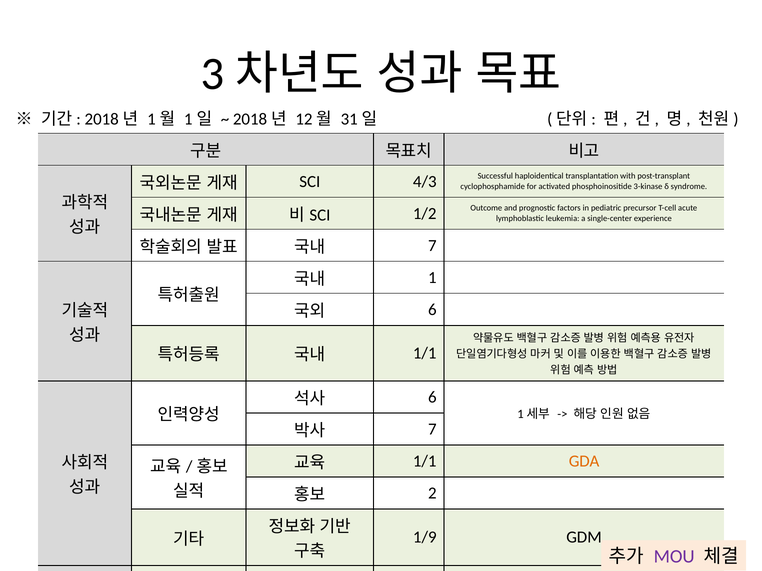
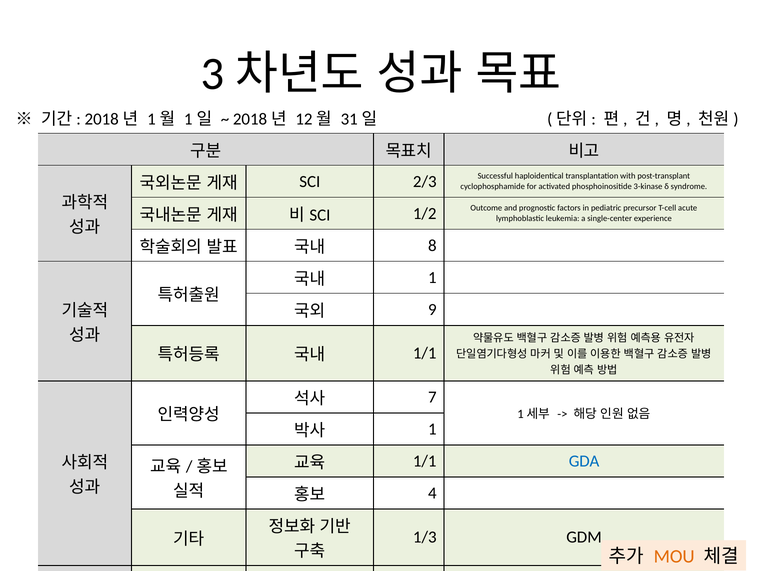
4/3: 4/3 -> 2/3 (425, 182)
7: 7 -> 8 (432, 246)
6: 6 -> 9 (432, 310)
6: 6 -> 7 (432, 398)
7: 7 -> 1 (432, 430)
GDA colour: orange -> blue (584, 462)
2: 2 -> 4 (432, 494)
1/9: 1/9 -> 1/3 (425, 538)
MOU colour: purple -> orange (674, 557)
